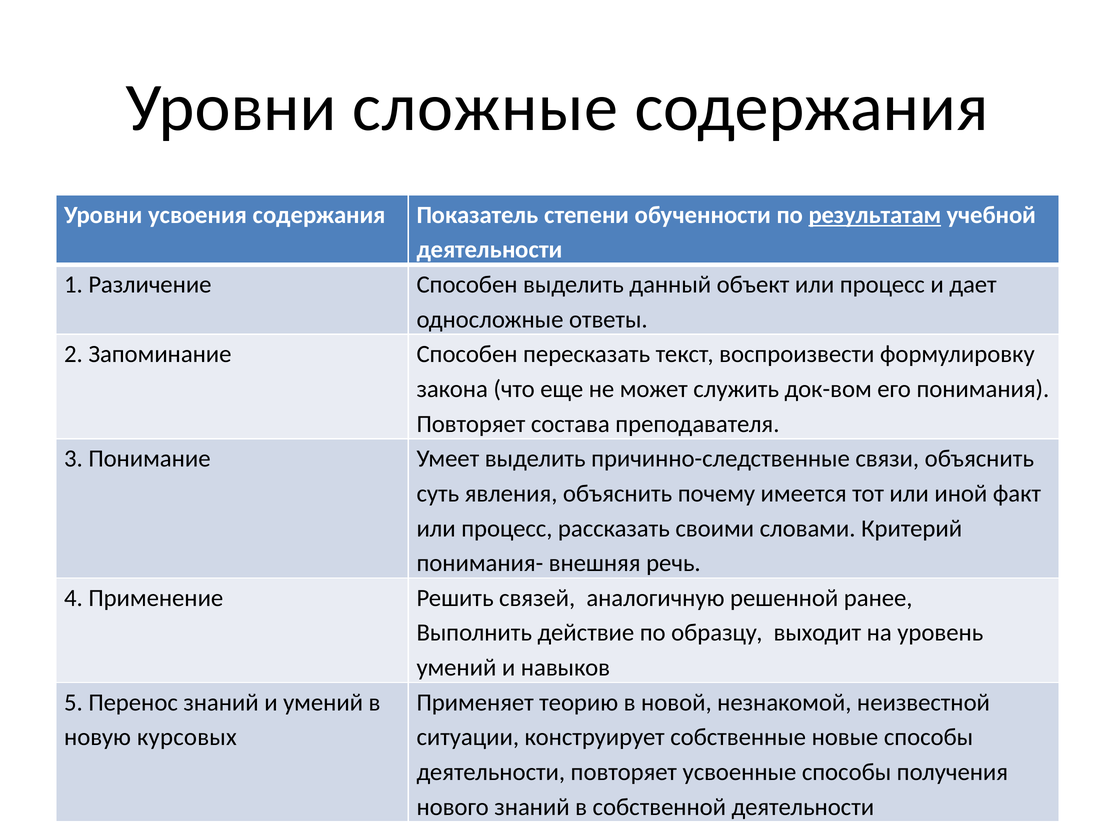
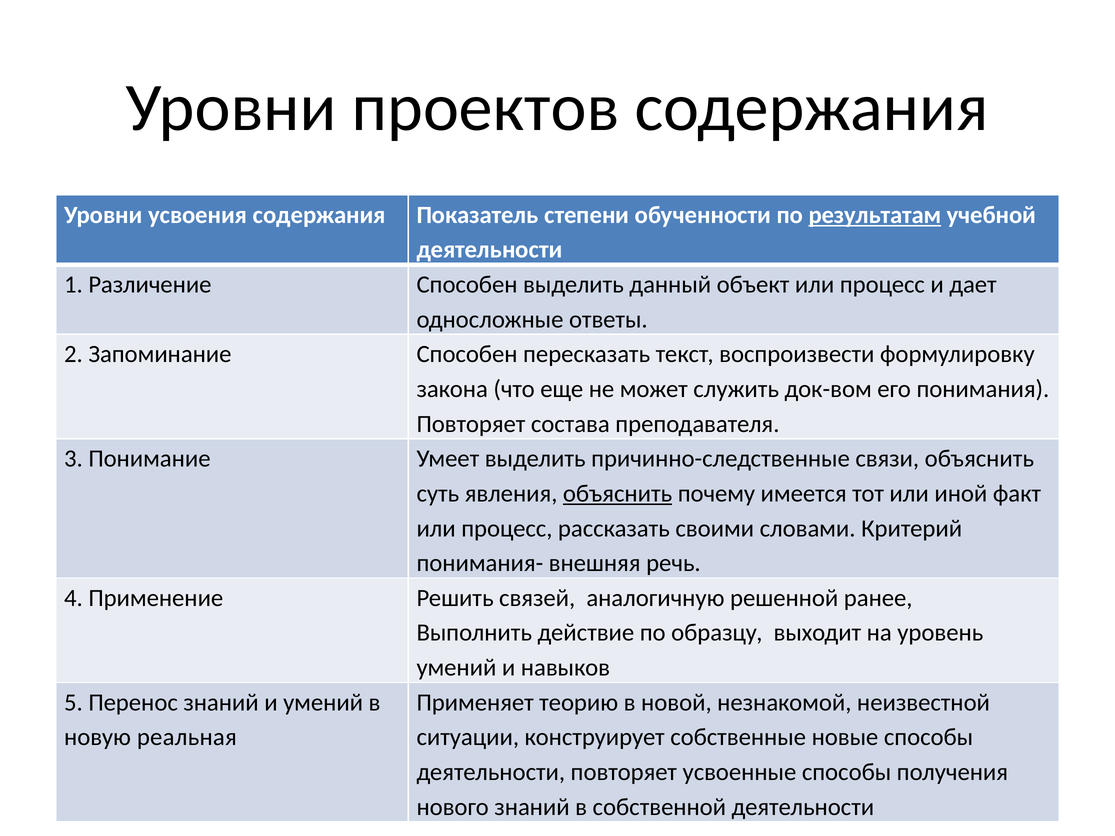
сложные: сложные -> проектов (486, 108)
объяснить underline: none -> present (618, 494)
курсовых: курсовых -> реальная (187, 737)
